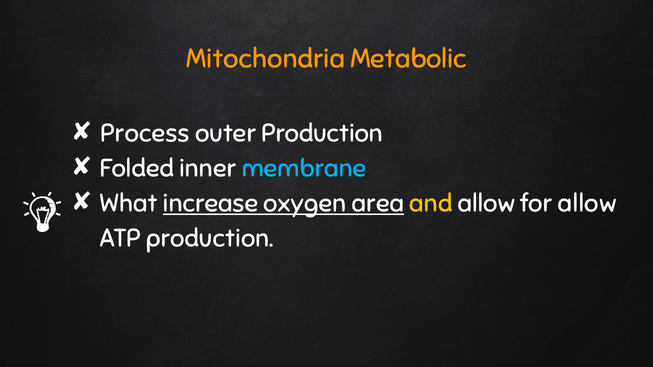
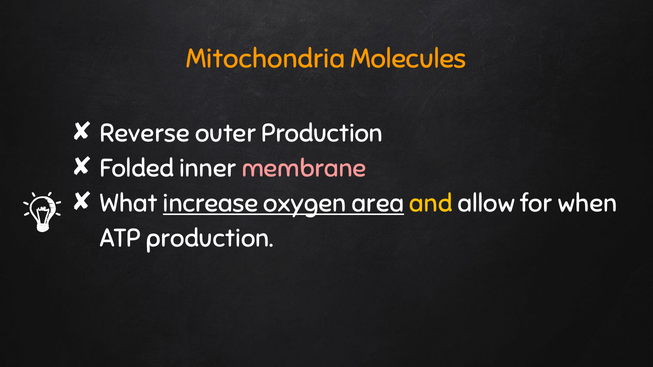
Metabolic: Metabolic -> Molecules (409, 59)
Process: Process -> Reverse (145, 134)
membrane colour: light blue -> pink (304, 169)
for allow: allow -> when (587, 204)
